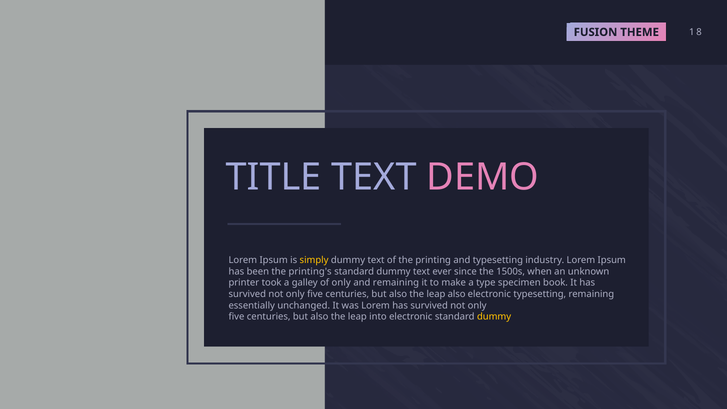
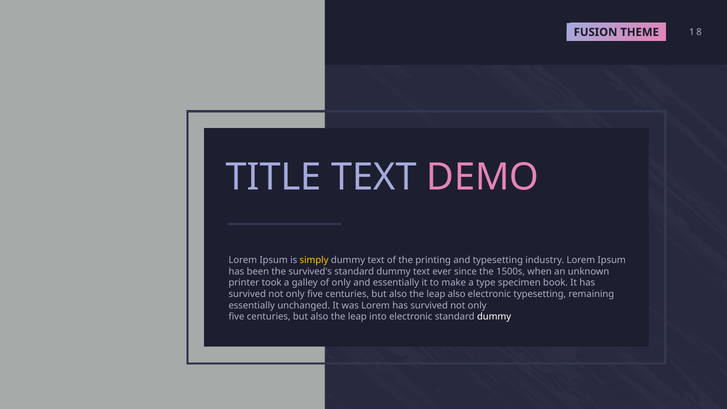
printing's: printing's -> survived's (310, 271)
and remaining: remaining -> essentially (396, 283)
dummy colour: yellow -> white (494, 317)
